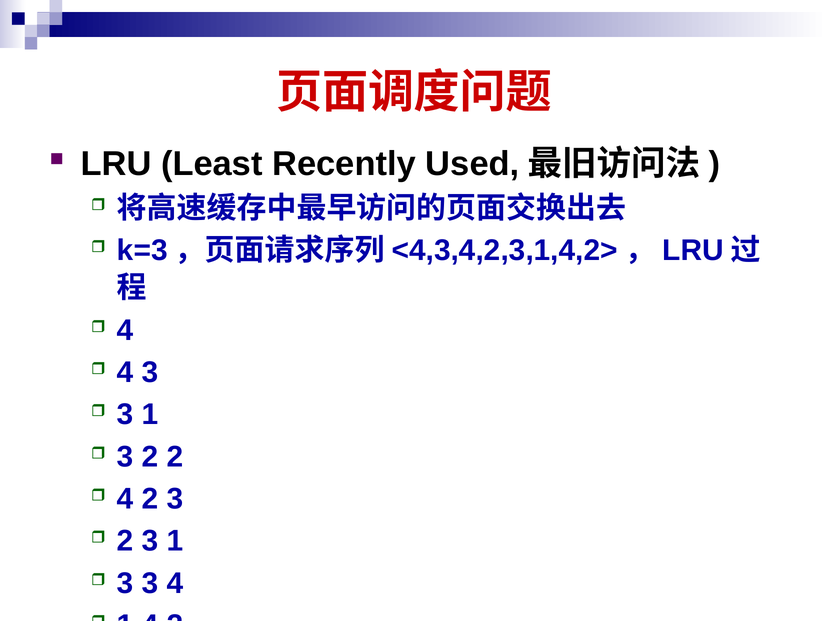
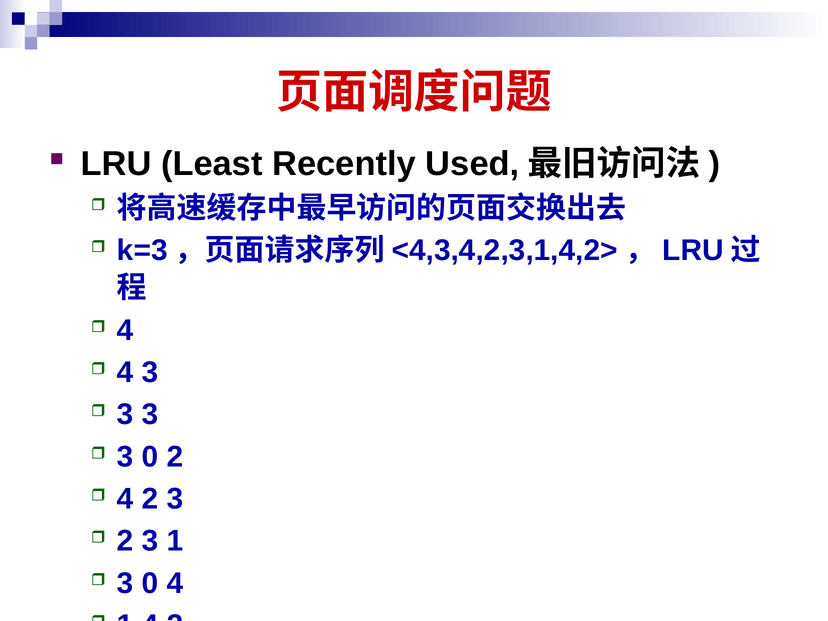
1: 1 -> 3 (150, 415)
2: 2 -> 0 (150, 457)
3: 3 -> 0 (150, 583)
